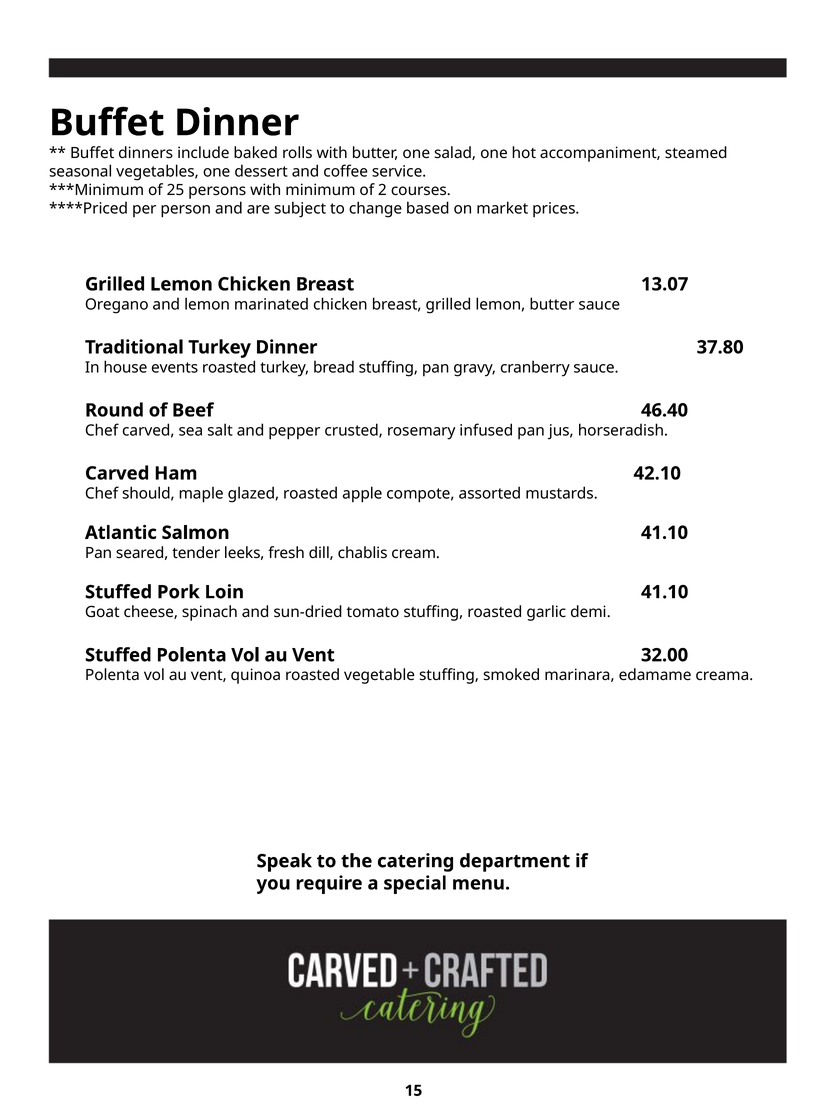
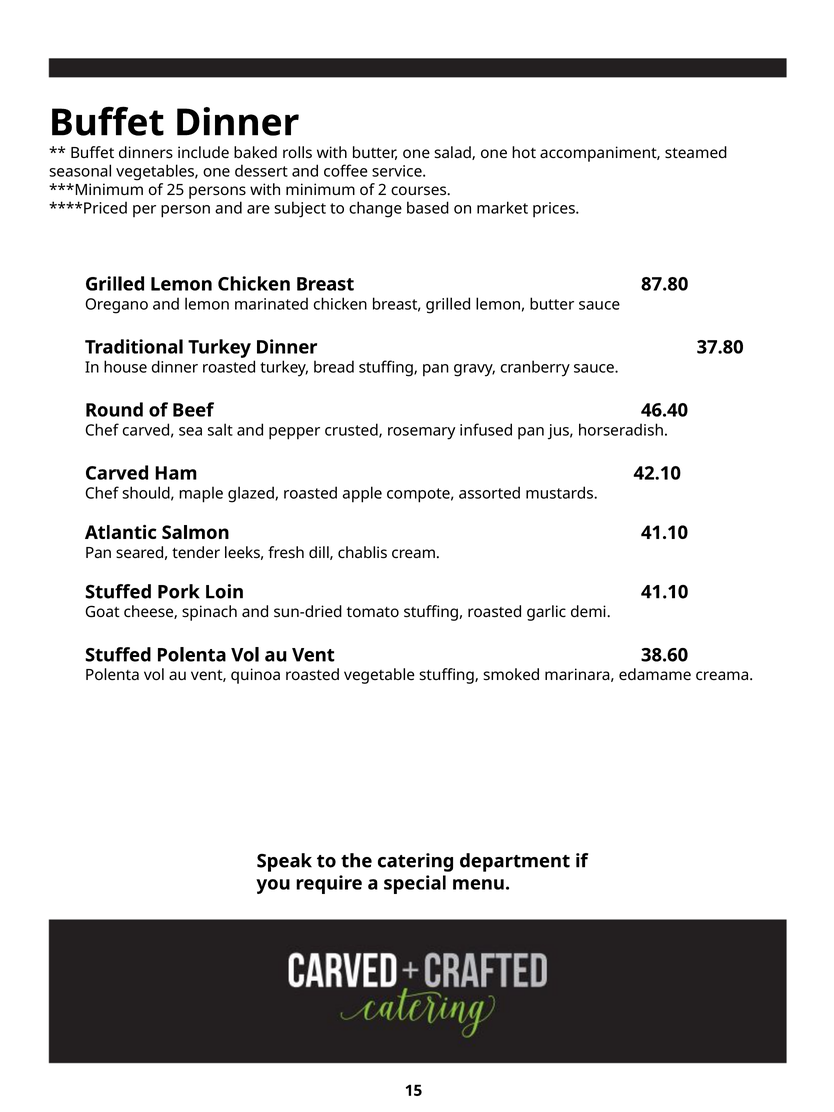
13.07: 13.07 -> 87.80 (665, 284)
house events: events -> dinner (175, 368)
32.00: 32.00 -> 38.60 (665, 655)
